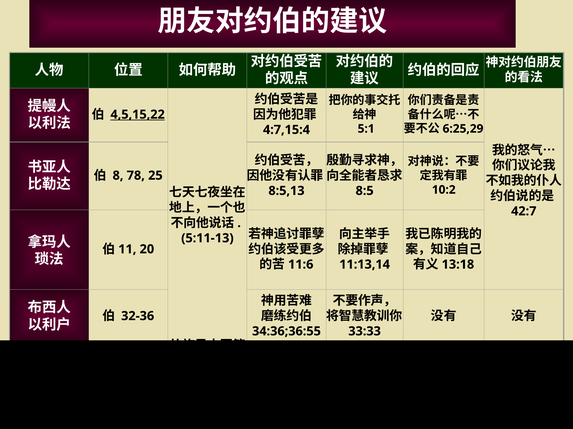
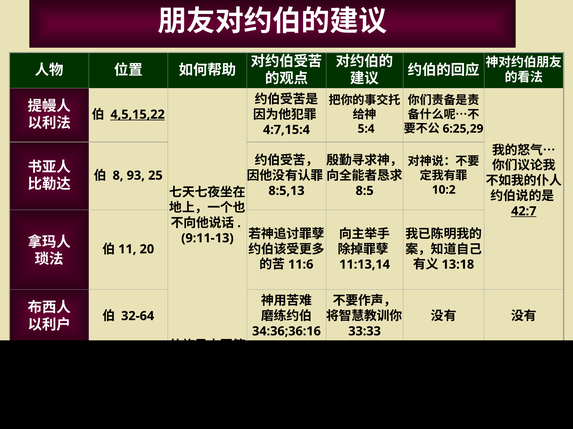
5:1: 5:1 -> 5:4 (366, 129)
78: 78 -> 93 (136, 176)
42:7 underline: none -> present (524, 212)
5:11-13: 5:11-13 -> 9:11-13 (207, 239)
32-36: 32-36 -> 32-64 (138, 317)
34:36;36:55: 34:36;36:55 -> 34:36;36:16 (286, 332)
